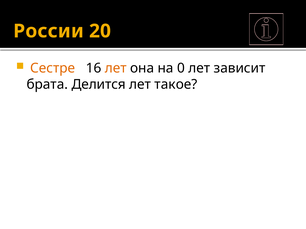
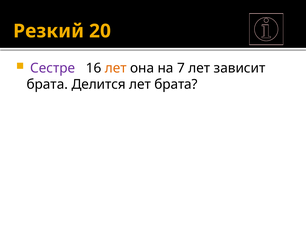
России: России -> Резкий (49, 31)
Сестре colour: orange -> purple (53, 68)
0: 0 -> 7 (181, 68)
лет такое: такое -> брата (176, 85)
